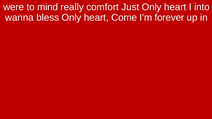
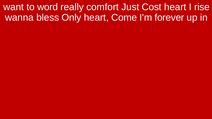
were: were -> want (14, 7)
mind: mind -> word (48, 7)
Just Only: Only -> Cost (152, 7)
into: into -> rise (202, 7)
